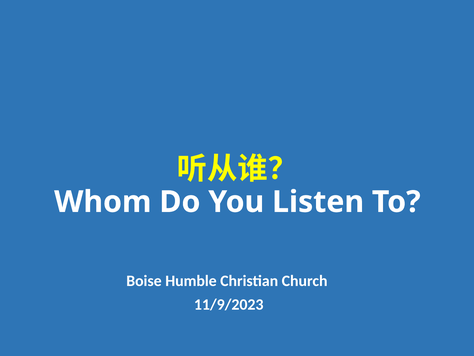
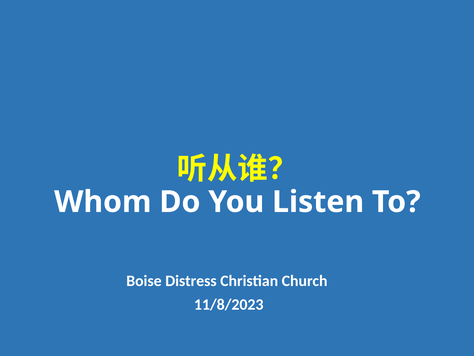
Humble: Humble -> Distress (191, 280)
11/9/2023: 11/9/2023 -> 11/8/2023 (229, 304)
